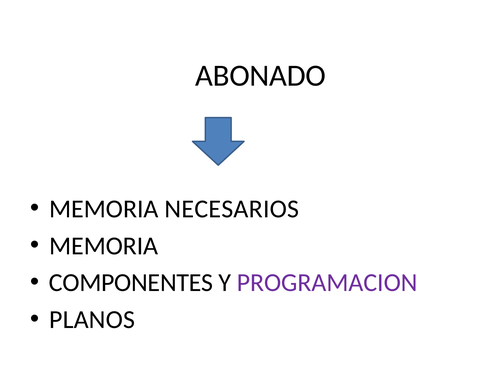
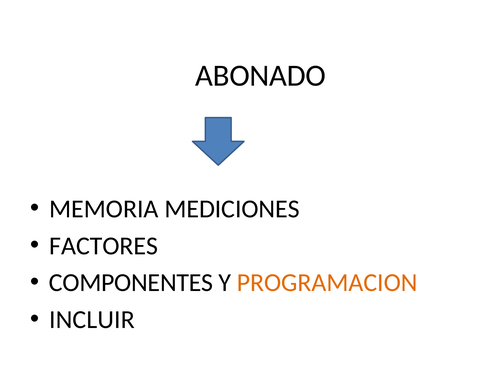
NECESARIOS: NECESARIOS -> MEDICIONES (232, 209)
MEMORIA: MEMORIA -> FACTORES (104, 246)
PROGRAMACION colour: purple -> orange (327, 283)
PLANOS: PLANOS -> INCLUIR (92, 320)
